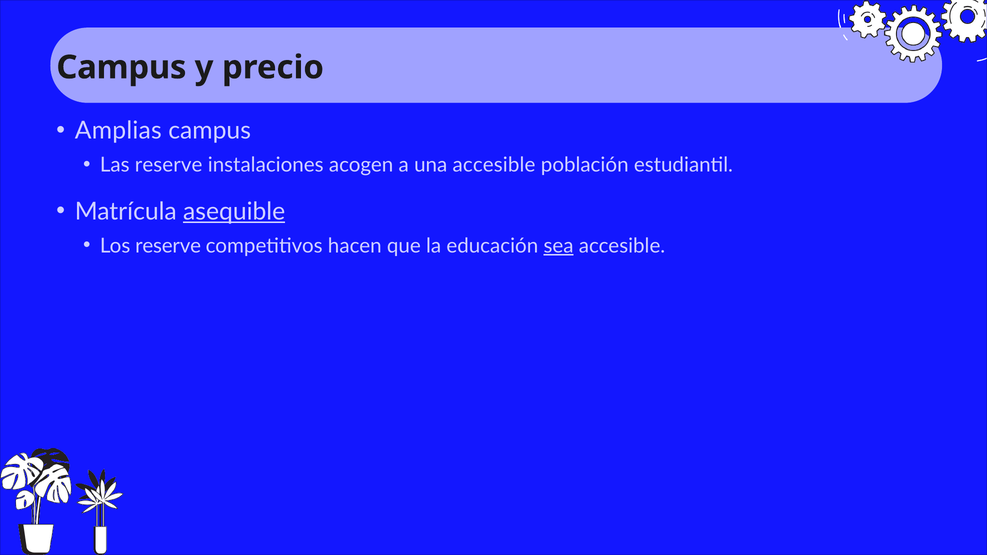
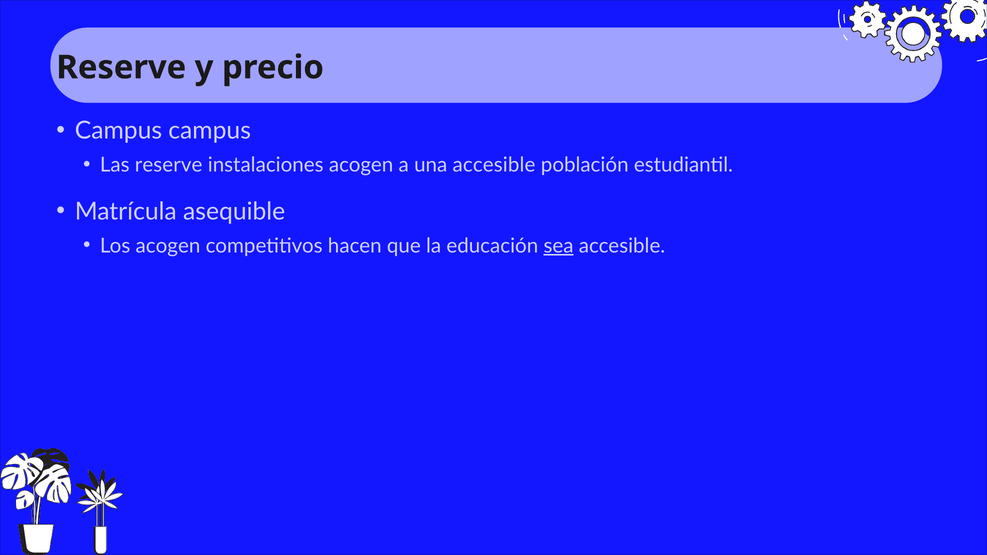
Campus: Campus -> Reserve (121, 67)
Amplias: Amplias -> Campus (118, 131)
asequible underline: present -> none (234, 212)
Los reserve: reserve -> acogen (168, 246)
